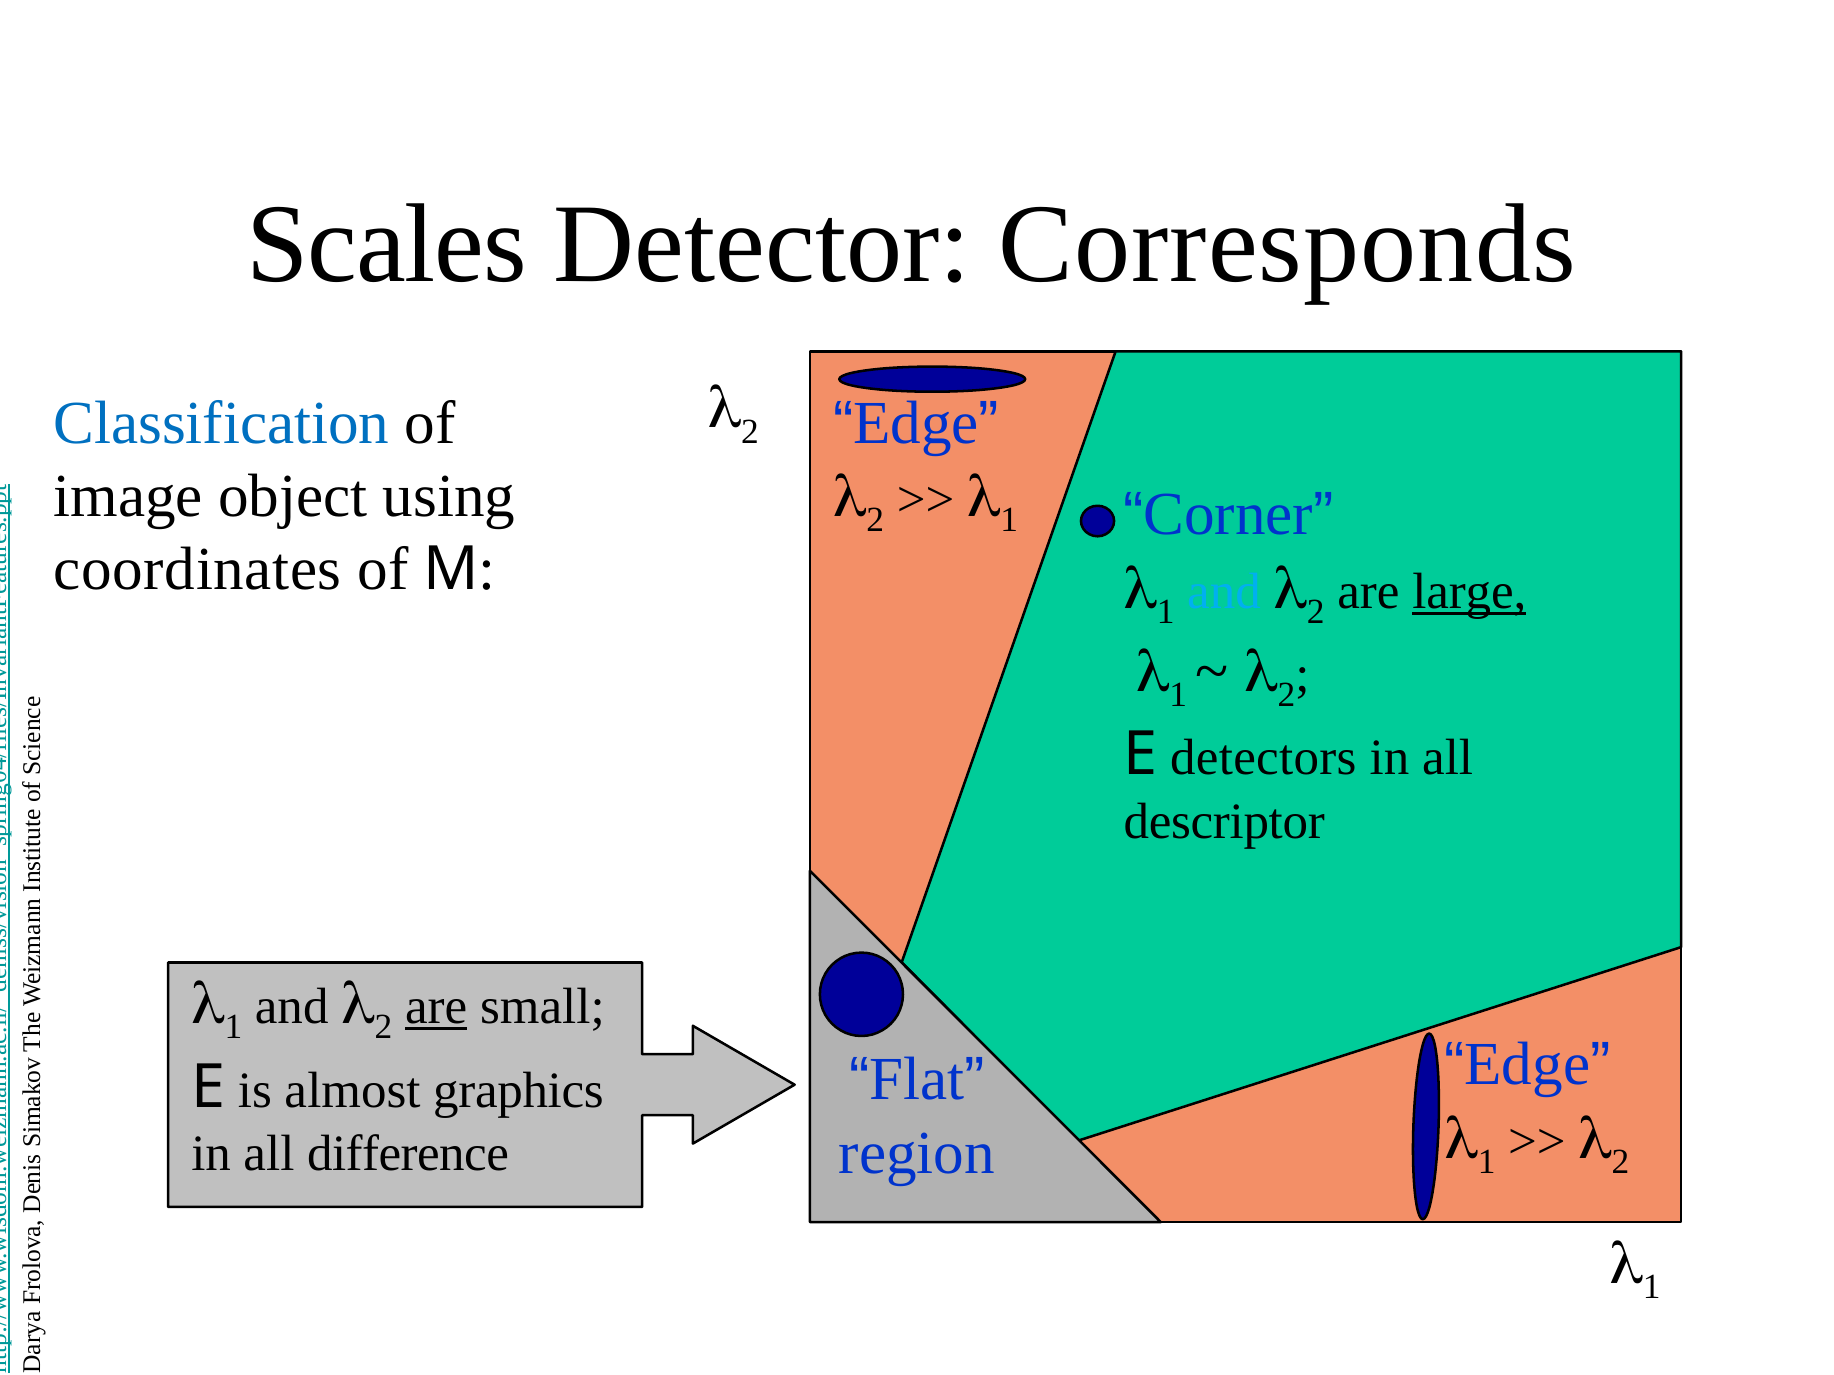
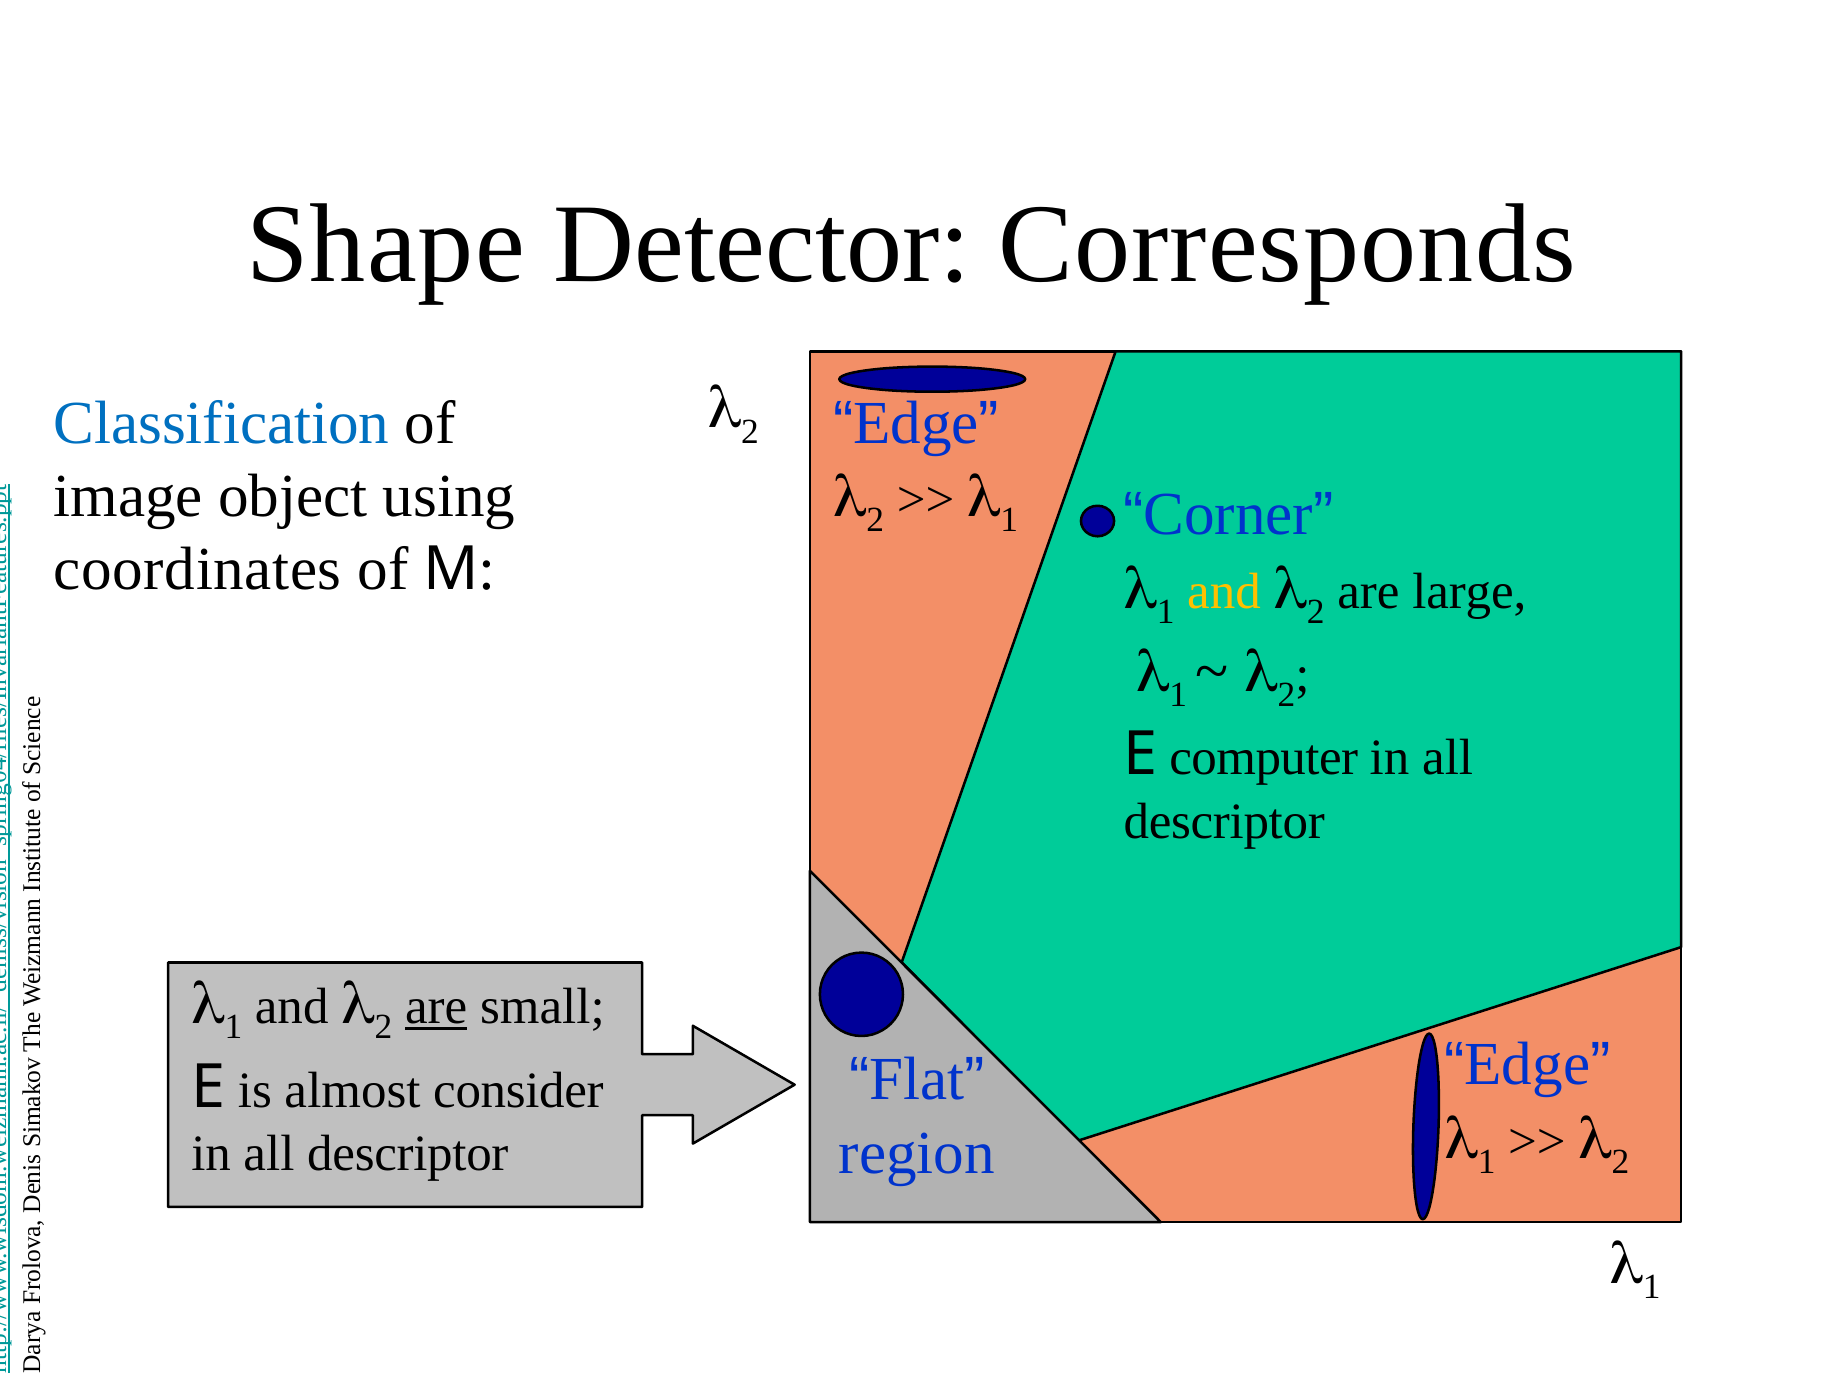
Scales: Scales -> Shape (386, 245)
and colour: light blue -> yellow (1224, 592)
large underline: present -> none (1469, 592)
detectors: detectors -> computer (1264, 758)
graphics: graphics -> consider (518, 1091)
difference: difference -> descriptor (408, 1154)
